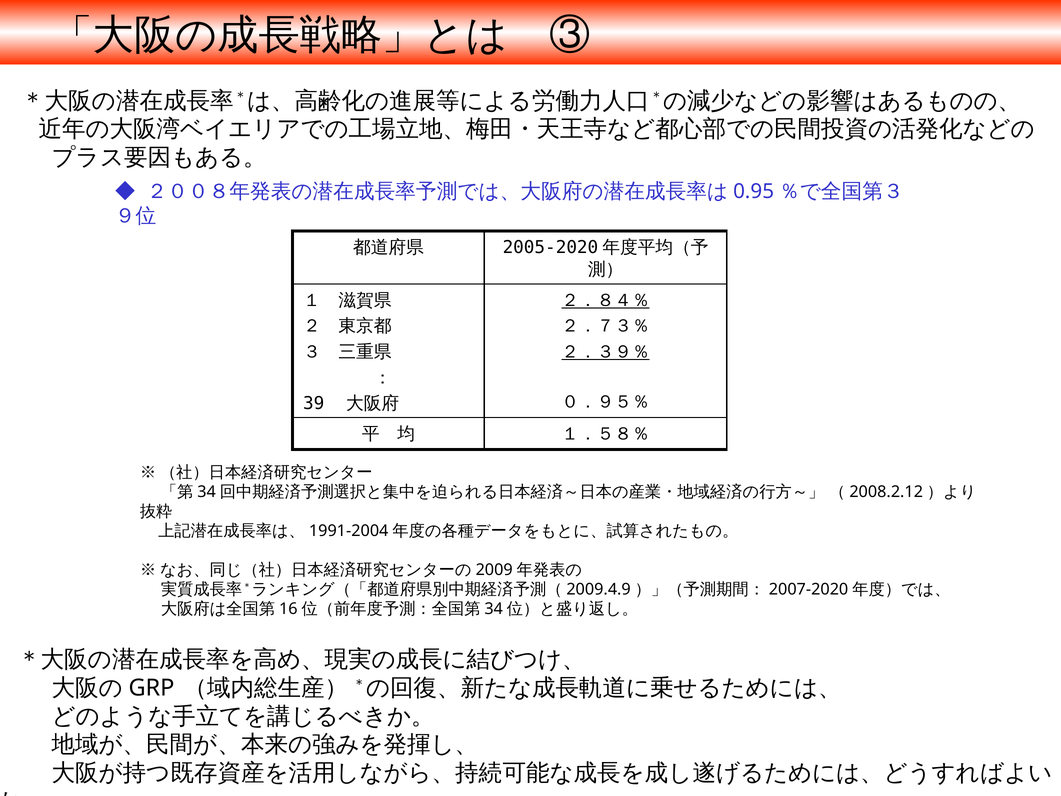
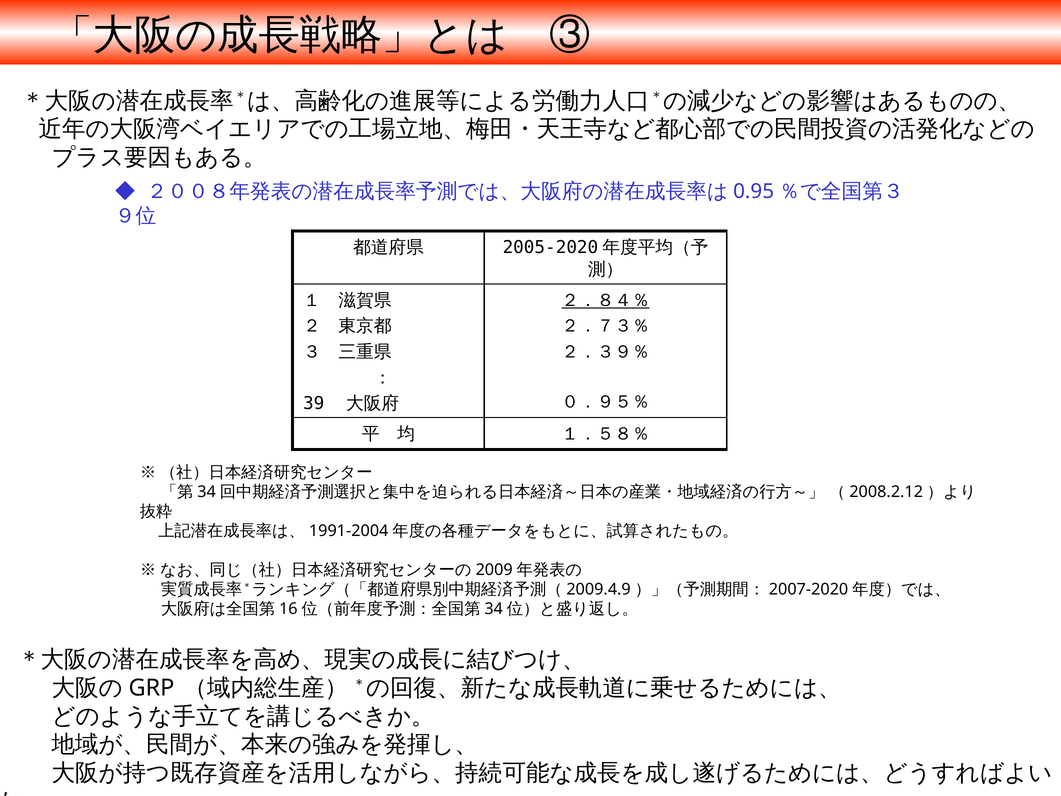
２．３９％ underline: present -> none (606, 352)
